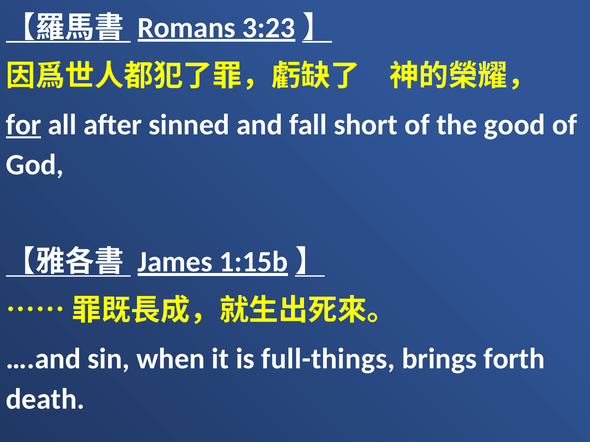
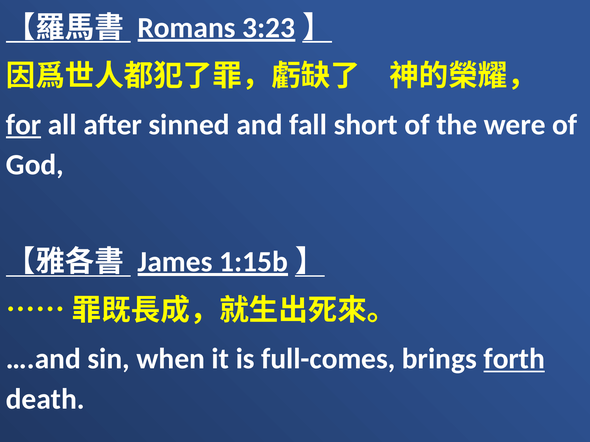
good: good -> were (515, 125)
full-things: full-things -> full-comes (328, 359)
forth underline: none -> present (514, 359)
